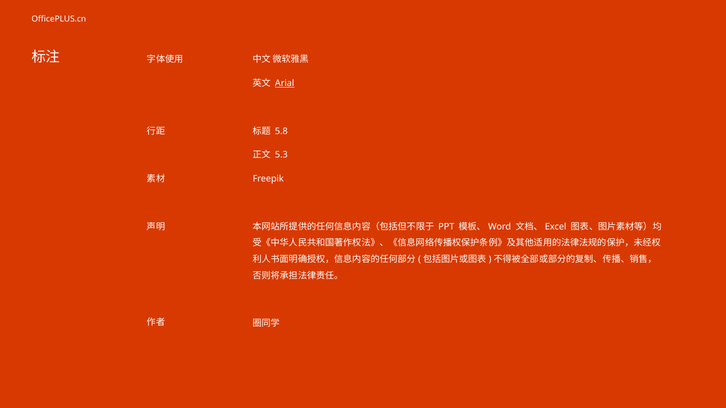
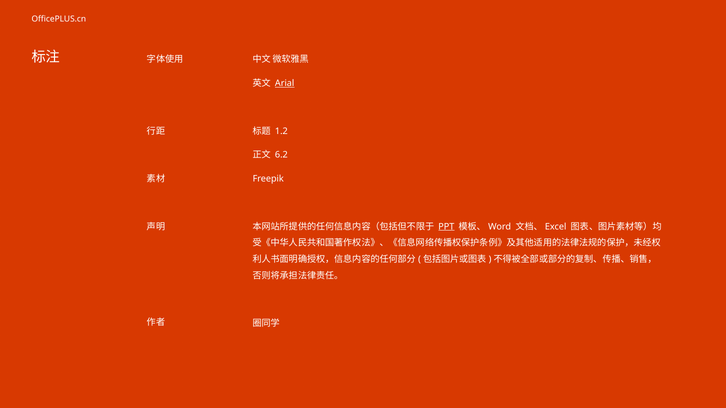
5.8: 5.8 -> 1.2 (281, 131)
5.3: 5.3 -> 6.2 (281, 155)
PPT underline: none -> present (446, 227)
